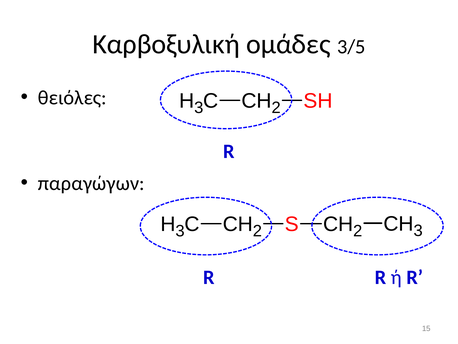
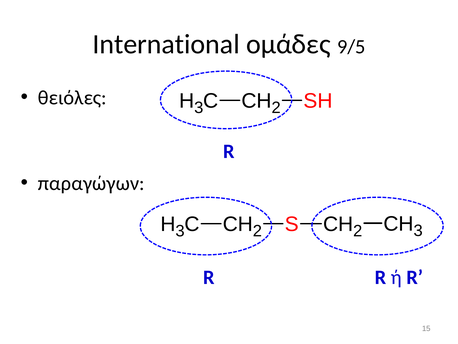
Καρβοξυλική: Καρβοξυλική -> International (166, 44)
3/5: 3/5 -> 9/5 (351, 47)
